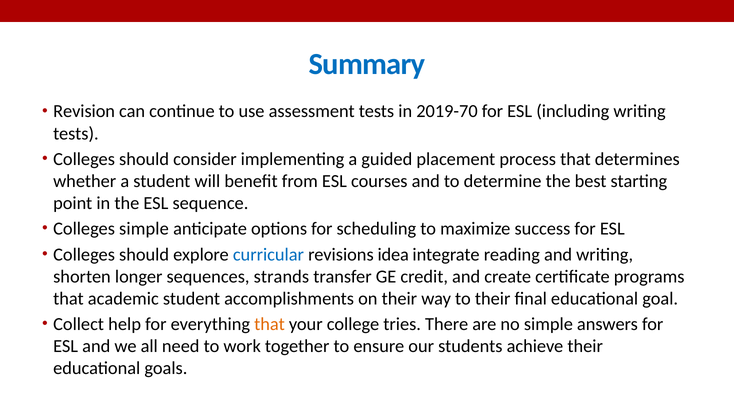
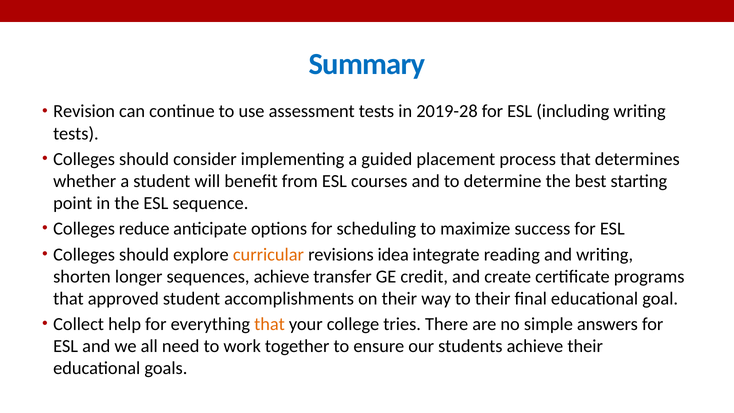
2019-70: 2019-70 -> 2019-28 (447, 111)
Colleges simple: simple -> reduce (144, 229)
curricular colour: blue -> orange (268, 254)
sequences strands: strands -> achieve (282, 277)
academic: academic -> approved (123, 299)
